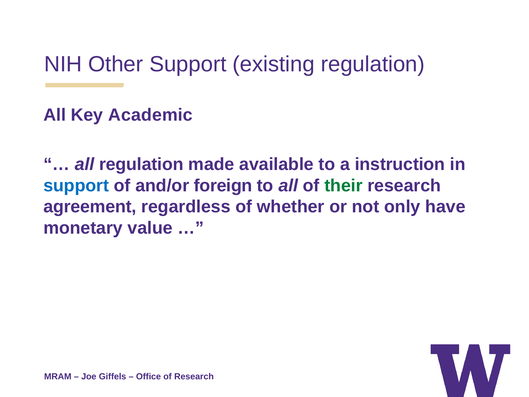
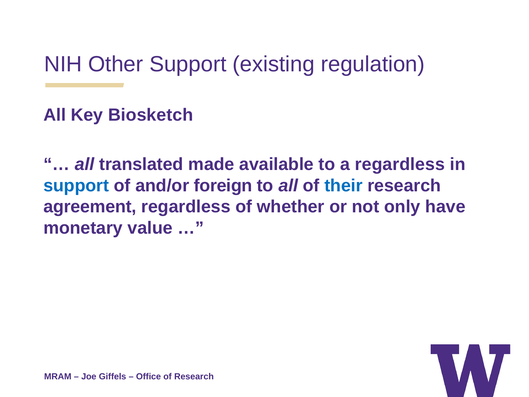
Academic: Academic -> Biosketch (151, 115)
all regulation: regulation -> translated (141, 164)
a instruction: instruction -> regardless (400, 164)
their colour: green -> blue (343, 185)
